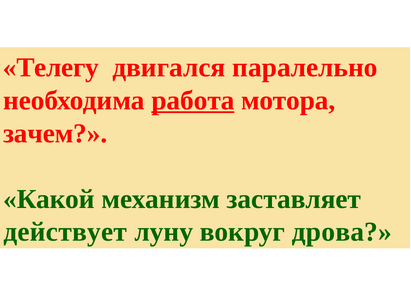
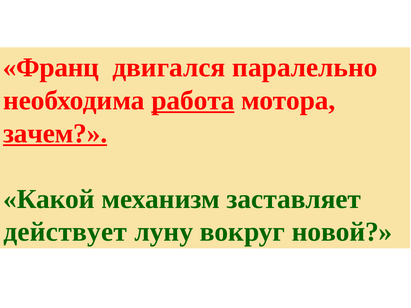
Телегу: Телегу -> Франц (51, 68)
зачем underline: none -> present (55, 133)
дрова: дрова -> новой (342, 232)
